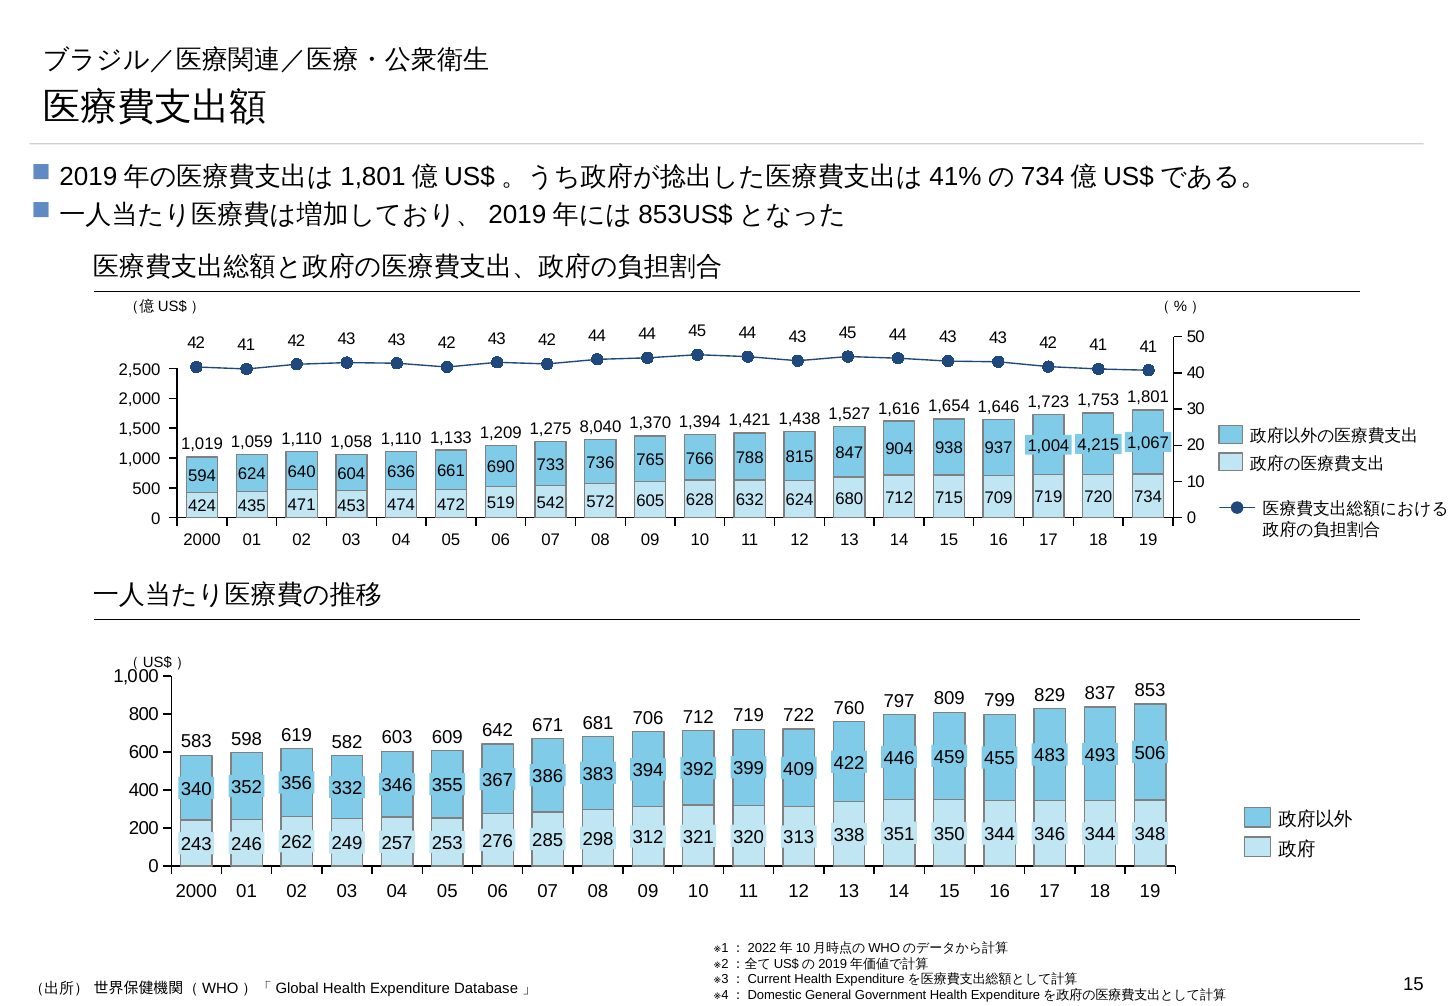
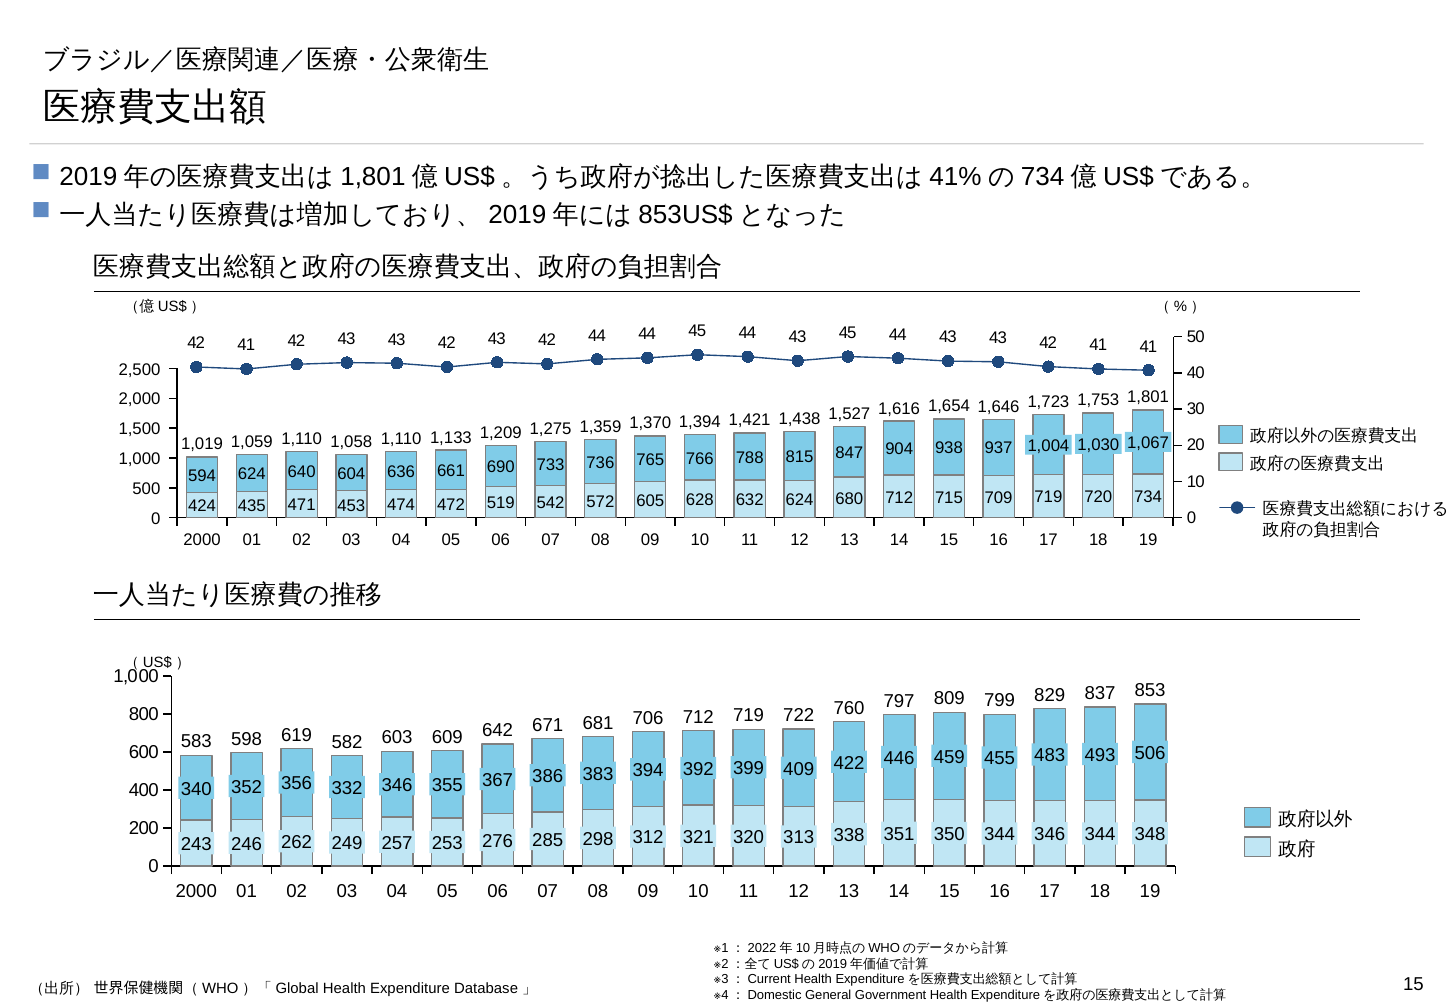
8,040: 8,040 -> 1,359 (600, 427)
4,215: 4,215 -> 1,030 (1098, 445)
